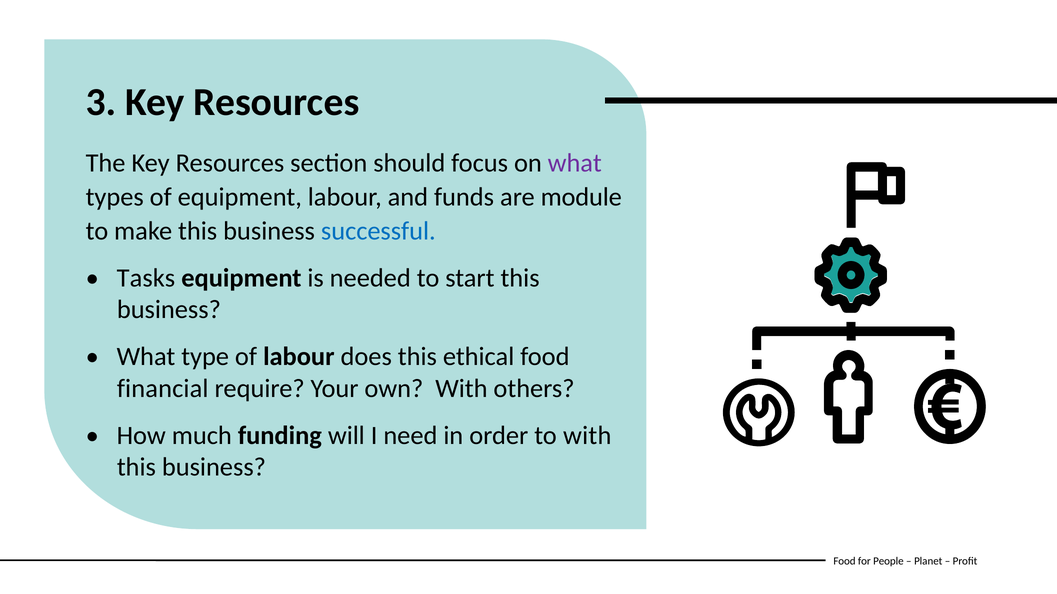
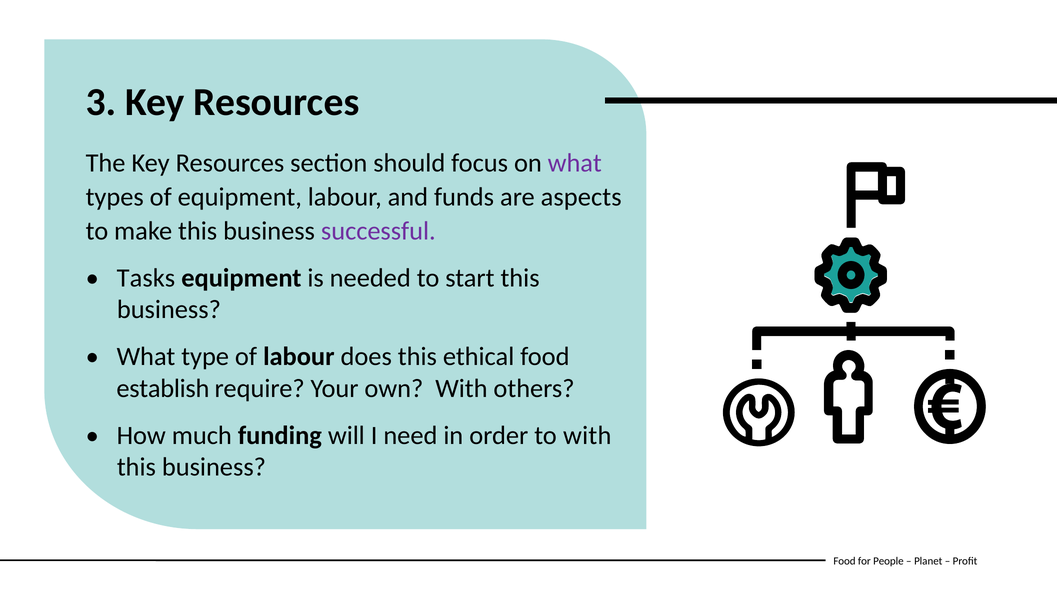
module: module -> aspects (581, 197)
successful colour: blue -> purple (378, 231)
financial: financial -> establish (163, 389)
